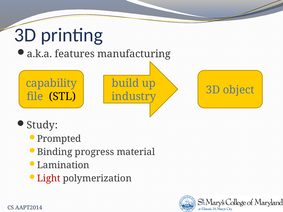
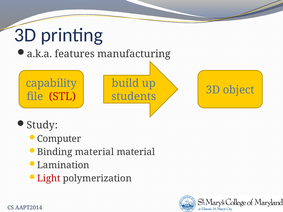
STL colour: black -> red (62, 97)
industry: industry -> students (134, 97)
Prompted: Prompted -> Computer (59, 139)
Binding progress: progress -> material (94, 152)
